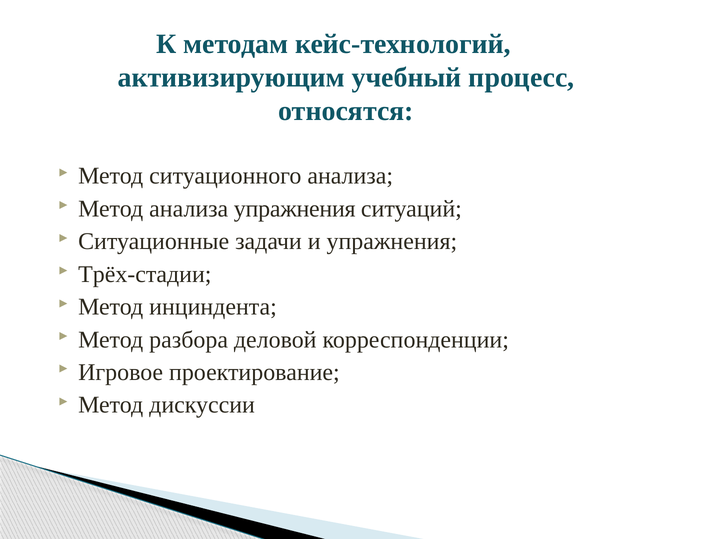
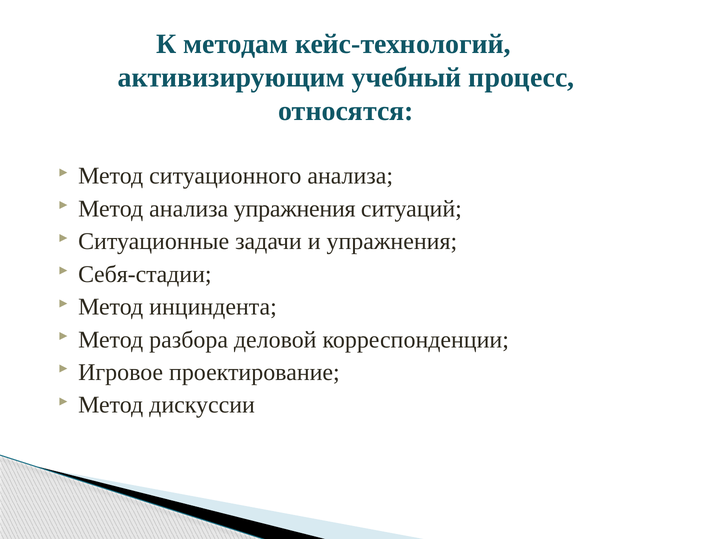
Трёх-стадии: Трёх-стадии -> Себя-стадии (145, 274)
